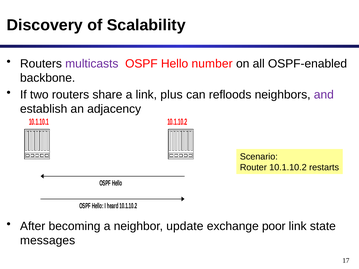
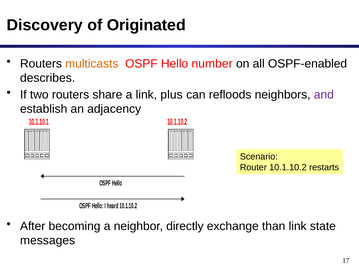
Scalability: Scalability -> Originated (146, 25)
multicasts colour: purple -> orange (92, 64)
backbone: backbone -> describes (48, 78)
update: update -> directly (185, 226)
poor: poor -> than (274, 226)
